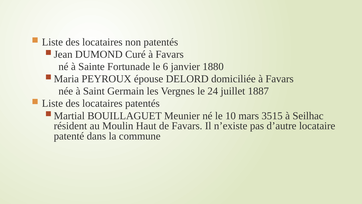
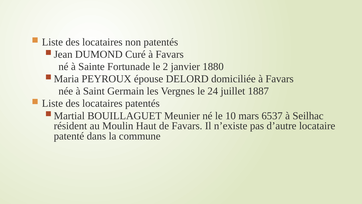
6: 6 -> 2 (165, 67)
3515: 3515 -> 6537 (272, 116)
